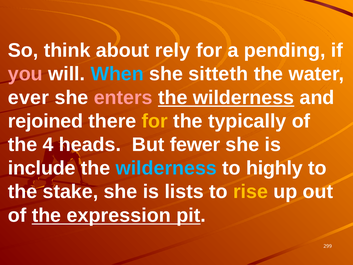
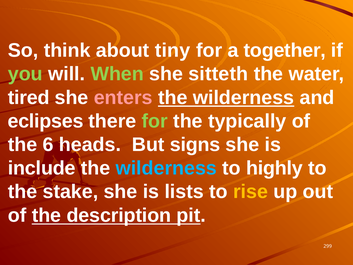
rely: rely -> tiny (173, 50)
pending: pending -> together (285, 50)
you colour: pink -> light green (25, 74)
When colour: light blue -> light green (117, 74)
ever: ever -> tired (29, 97)
rejoined: rejoined -> eclipses (46, 121)
for colour: yellow -> light green (155, 121)
4: 4 -> 6 (48, 145)
fewer: fewer -> signs (195, 145)
expression: expression -> description (119, 215)
